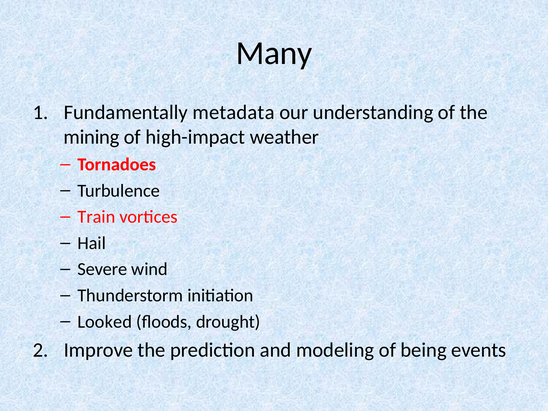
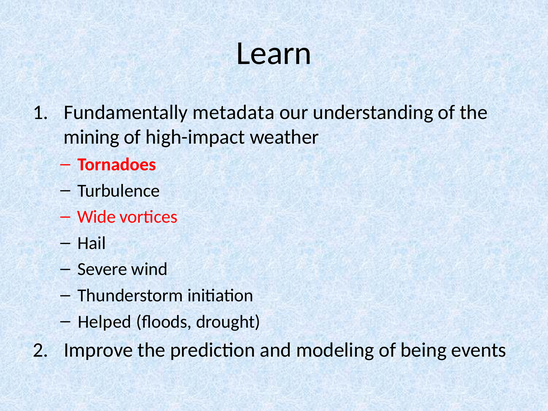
Many: Many -> Learn (274, 53)
Train: Train -> Wide (96, 217)
Looked: Looked -> Helped (105, 322)
